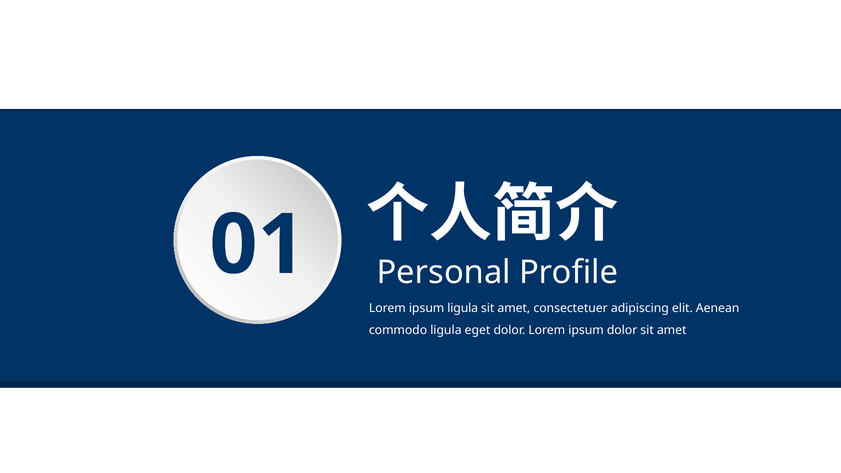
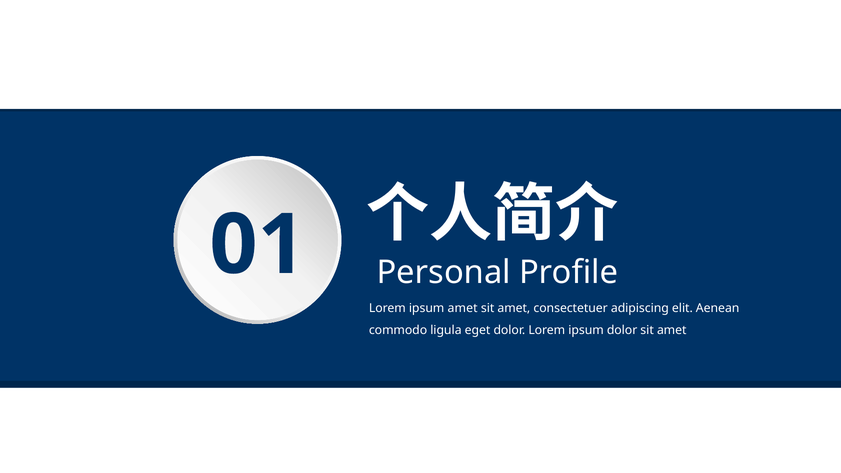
ligula: ligula -> amet (463, 308)
